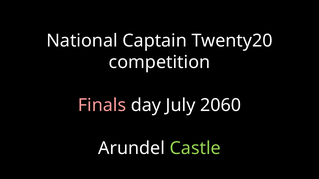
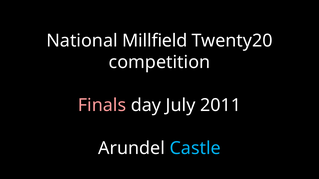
Captain: Captain -> Millfield (155, 41)
2060: 2060 -> 2011 (221, 106)
Castle colour: light green -> light blue (195, 149)
